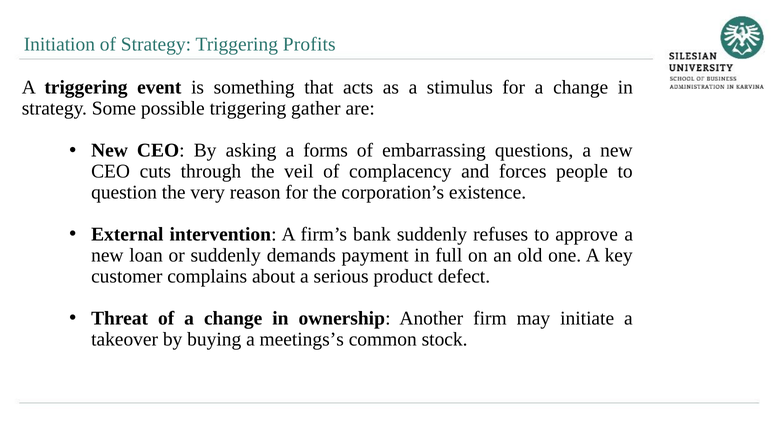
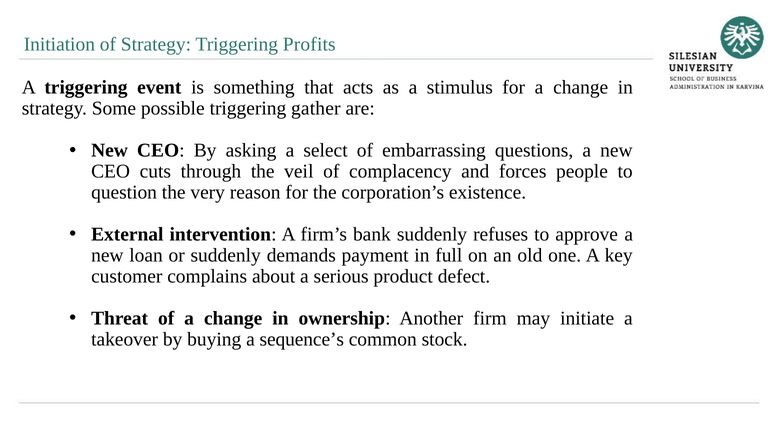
forms: forms -> select (326, 151)
meetings’s: meetings’s -> sequence’s (302, 340)
